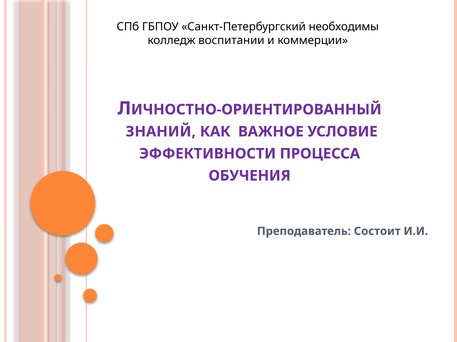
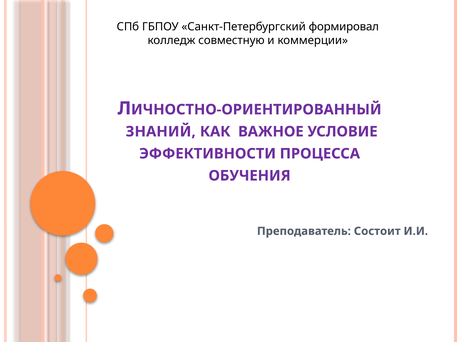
необходимы: необходимы -> формировал (344, 27)
воспитании: воспитании -> совместную (231, 41)
